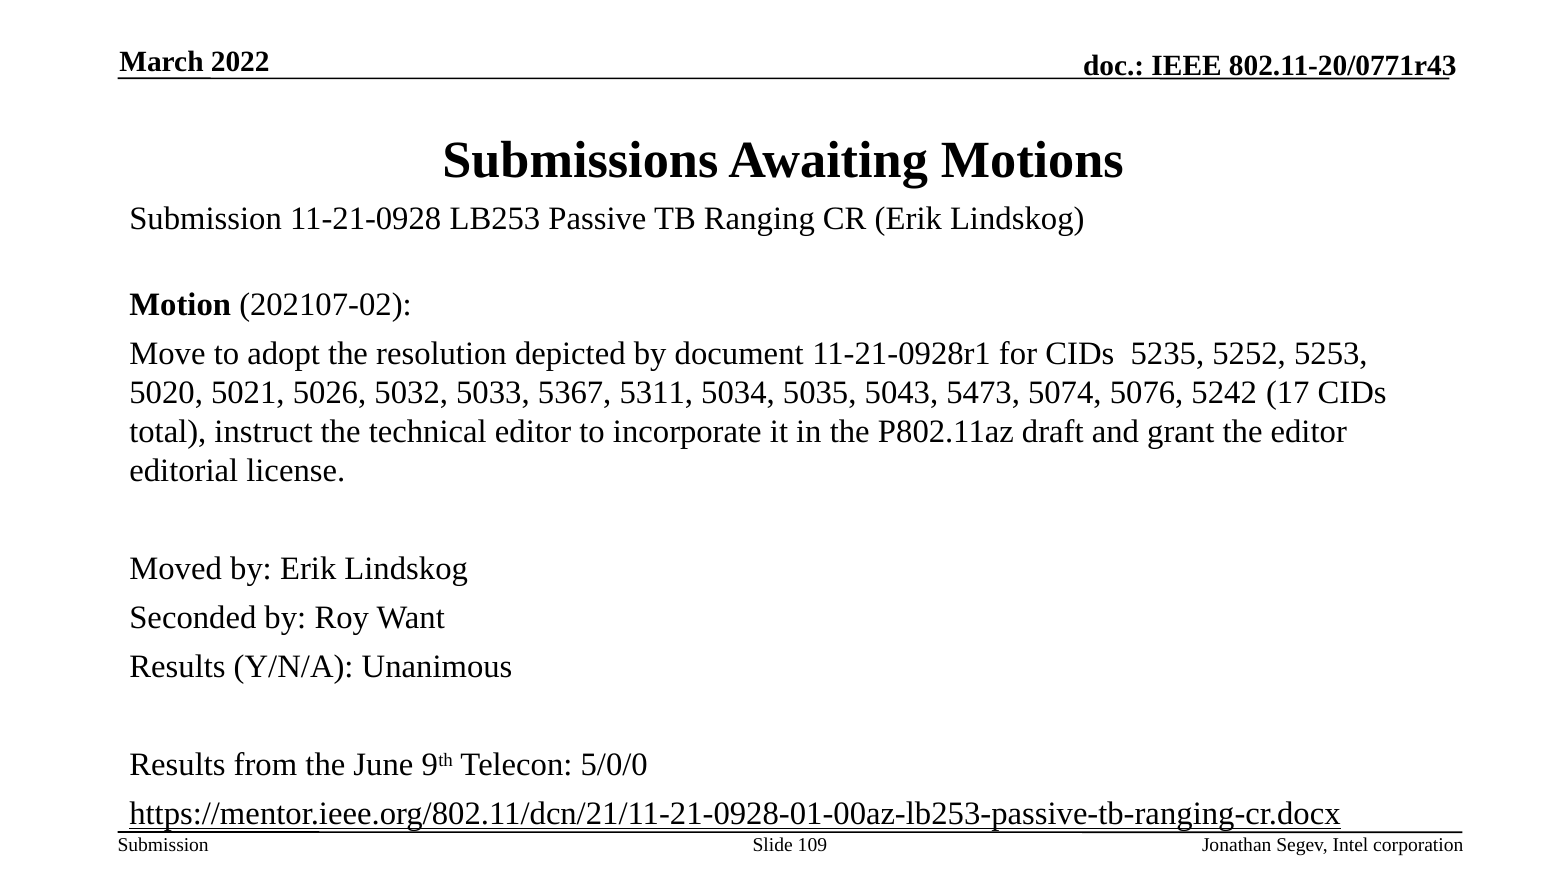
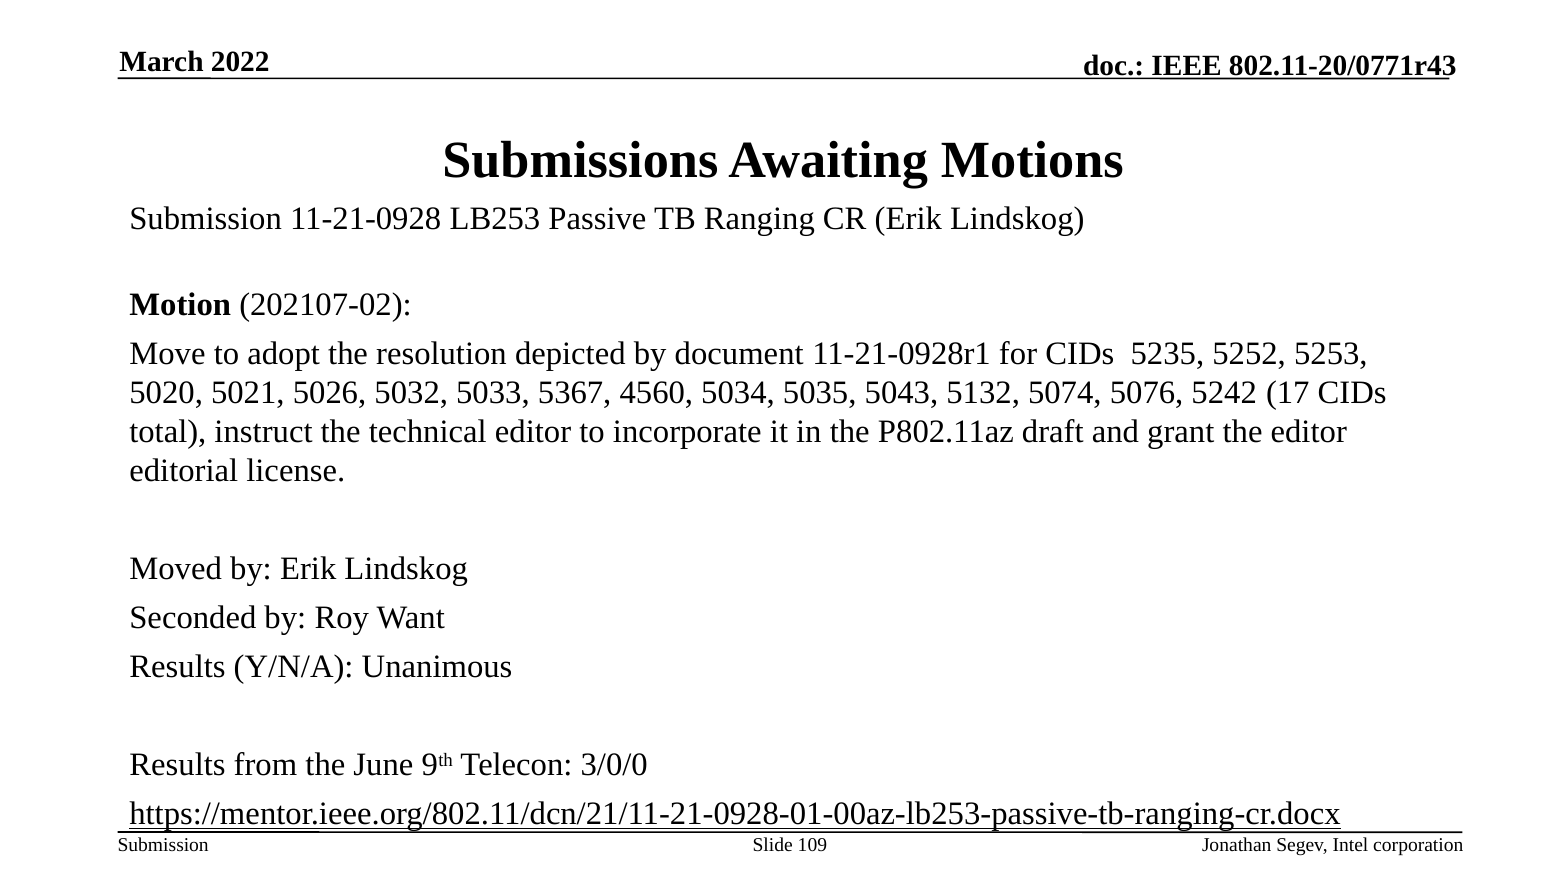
5311: 5311 -> 4560 (656, 393)
5473: 5473 -> 5132 (983, 393)
5/0/0: 5/0/0 -> 3/0/0 (614, 765)
